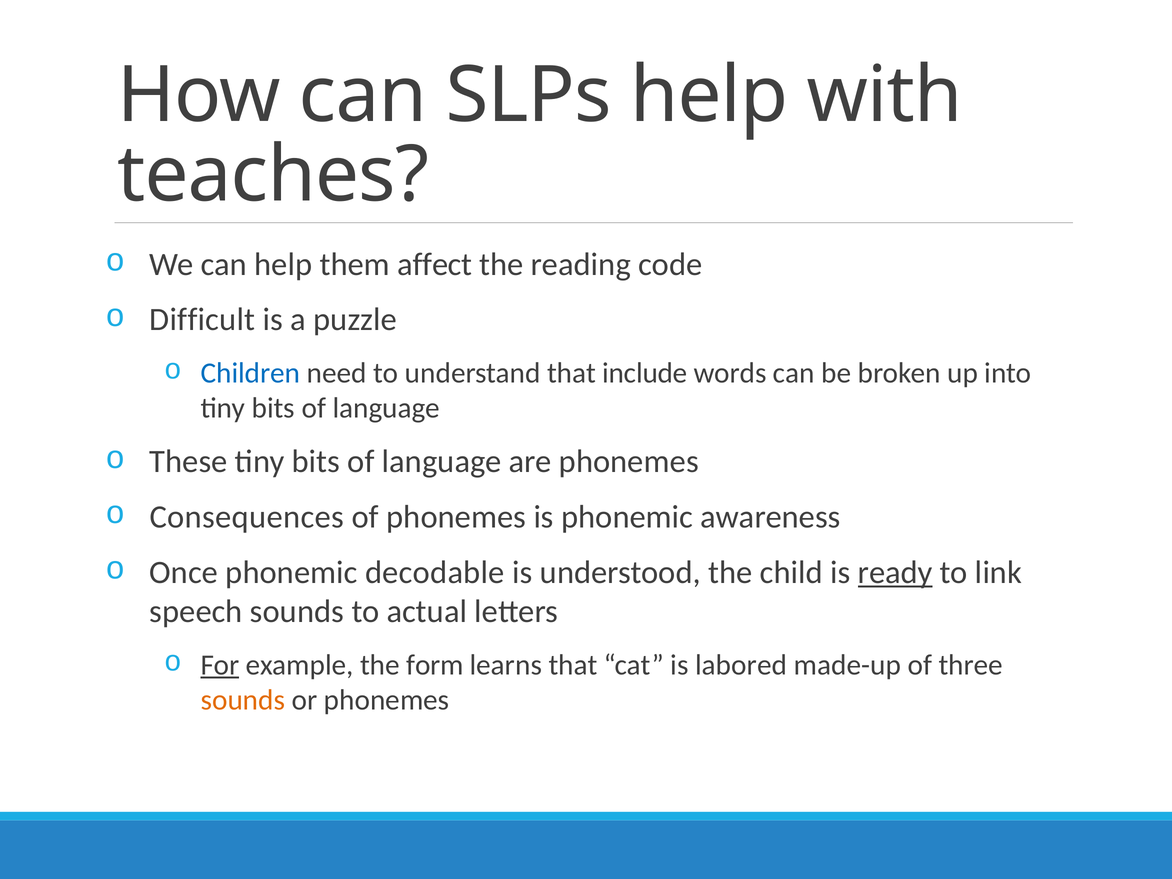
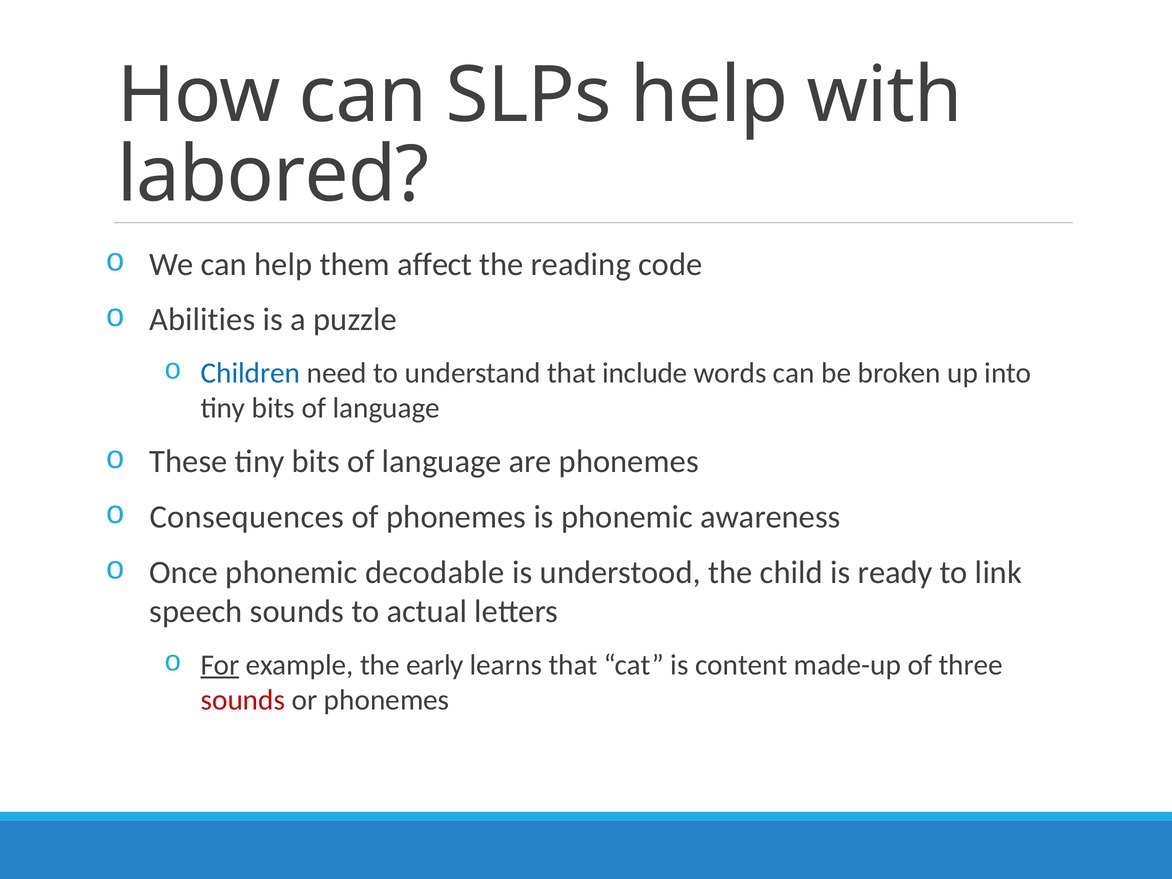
teaches: teaches -> labored (273, 175)
Difficult: Difficult -> Abilities (202, 320)
ready underline: present -> none (895, 573)
form: form -> early (435, 665)
labored: labored -> content (741, 665)
sounds colour: orange -> red (243, 700)
